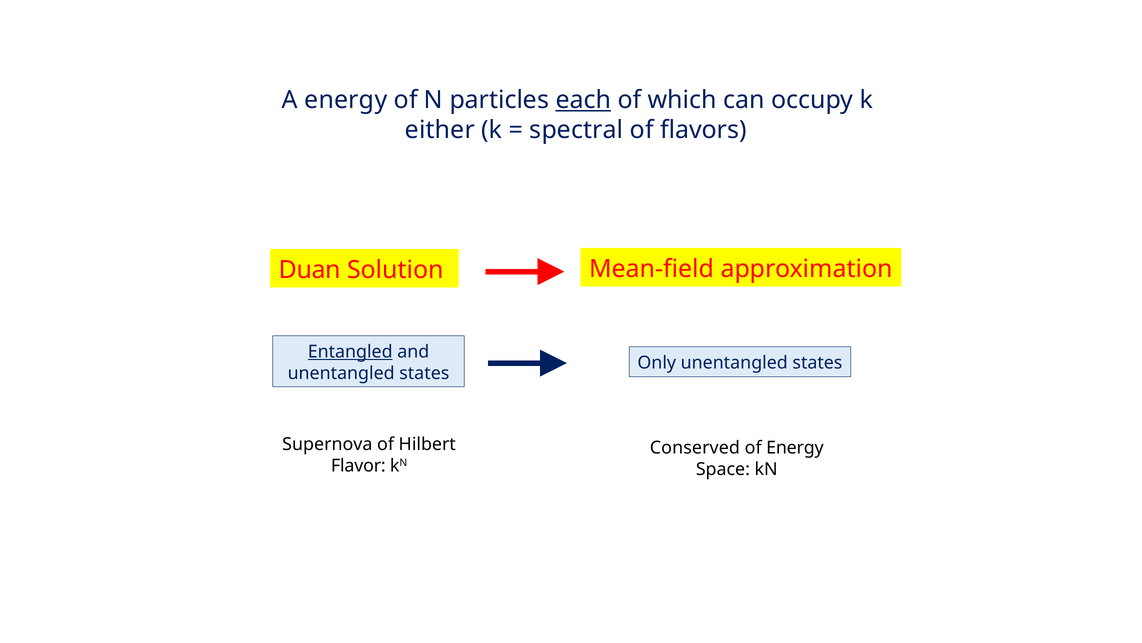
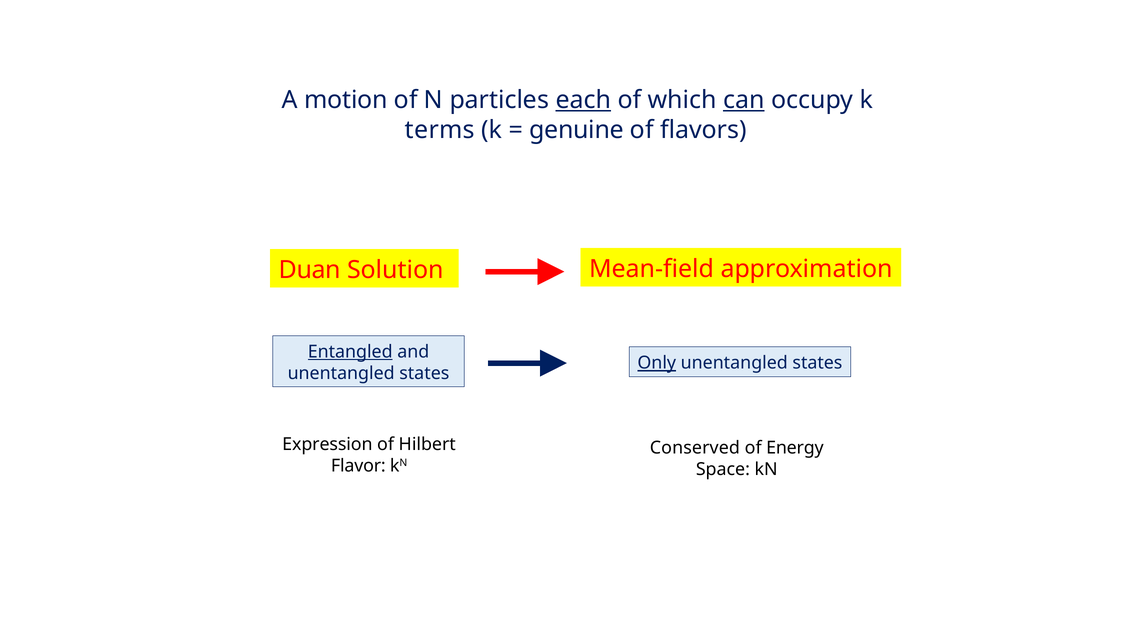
A energy: energy -> motion (346, 100)
can underline: none -> present (744, 100)
either: either -> terms (440, 130)
spectral: spectral -> genuine (577, 130)
Only underline: none -> present (657, 363)
Supernova: Supernova -> Expression (327, 444)
